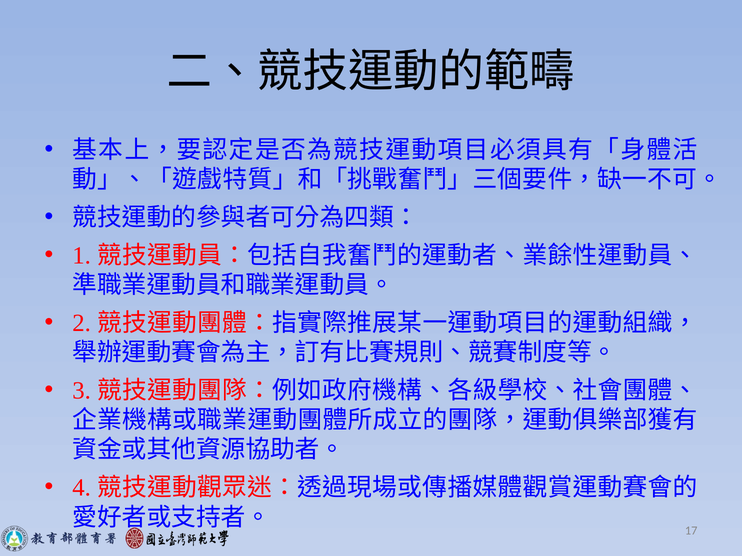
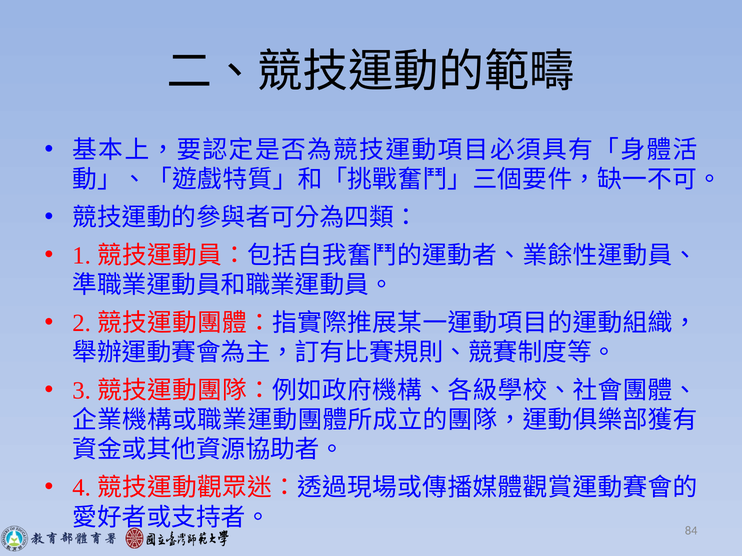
17: 17 -> 84 (691, 531)
